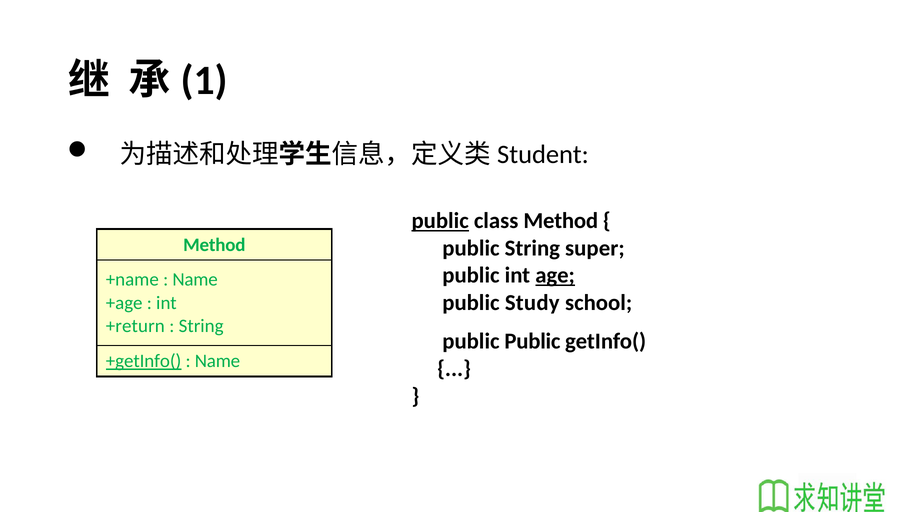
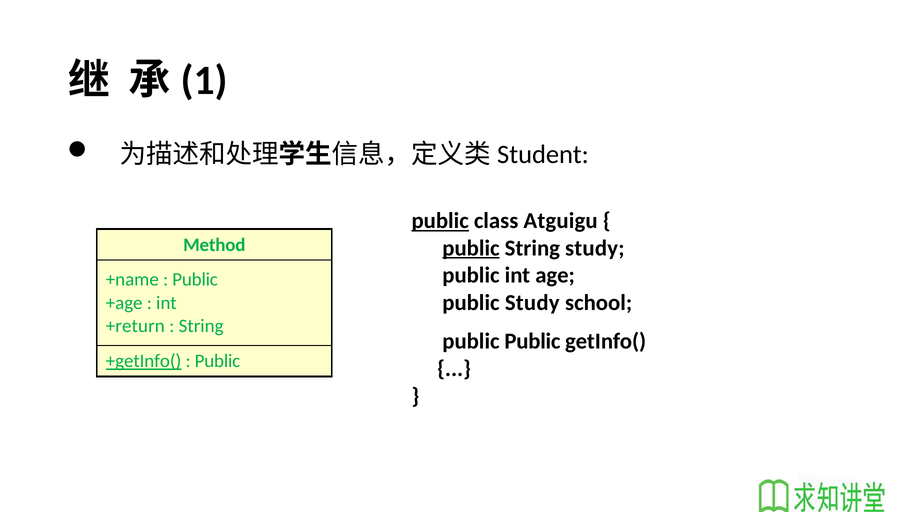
class Method: Method -> Atguigu (561, 221)
public underline: none -> present (471, 248)
String super: super -> study (595, 248)
age underline: present -> none (555, 275)
Name: Name -> Public (195, 280)
Name: Name -> Public (217, 361)
